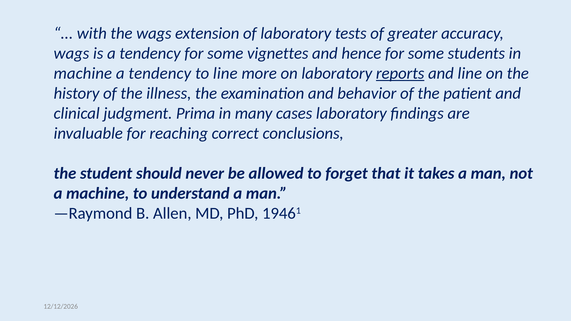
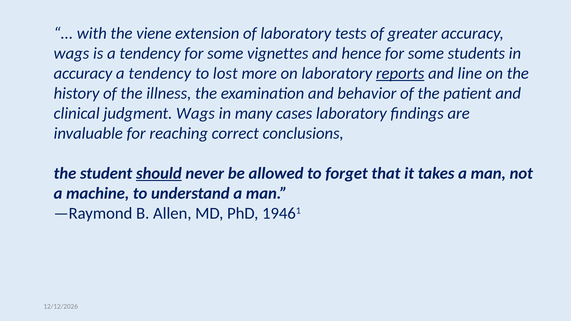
the wags: wags -> viene (154, 33)
machine: machine -> accuracy (83, 73)
to line: line -> lost (225, 73)
judgment Prima: Prima -> Wags (195, 113)
should underline: none -> present (159, 173)
